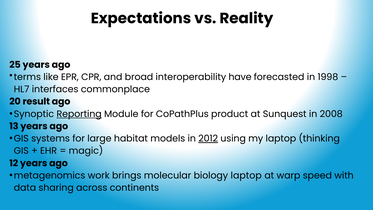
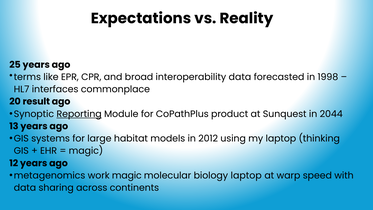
interoperability have: have -> data (240, 77)
2008: 2008 -> 2044 (331, 114)
2012 underline: present -> none (208, 138)
work brings: brings -> magic (127, 175)
